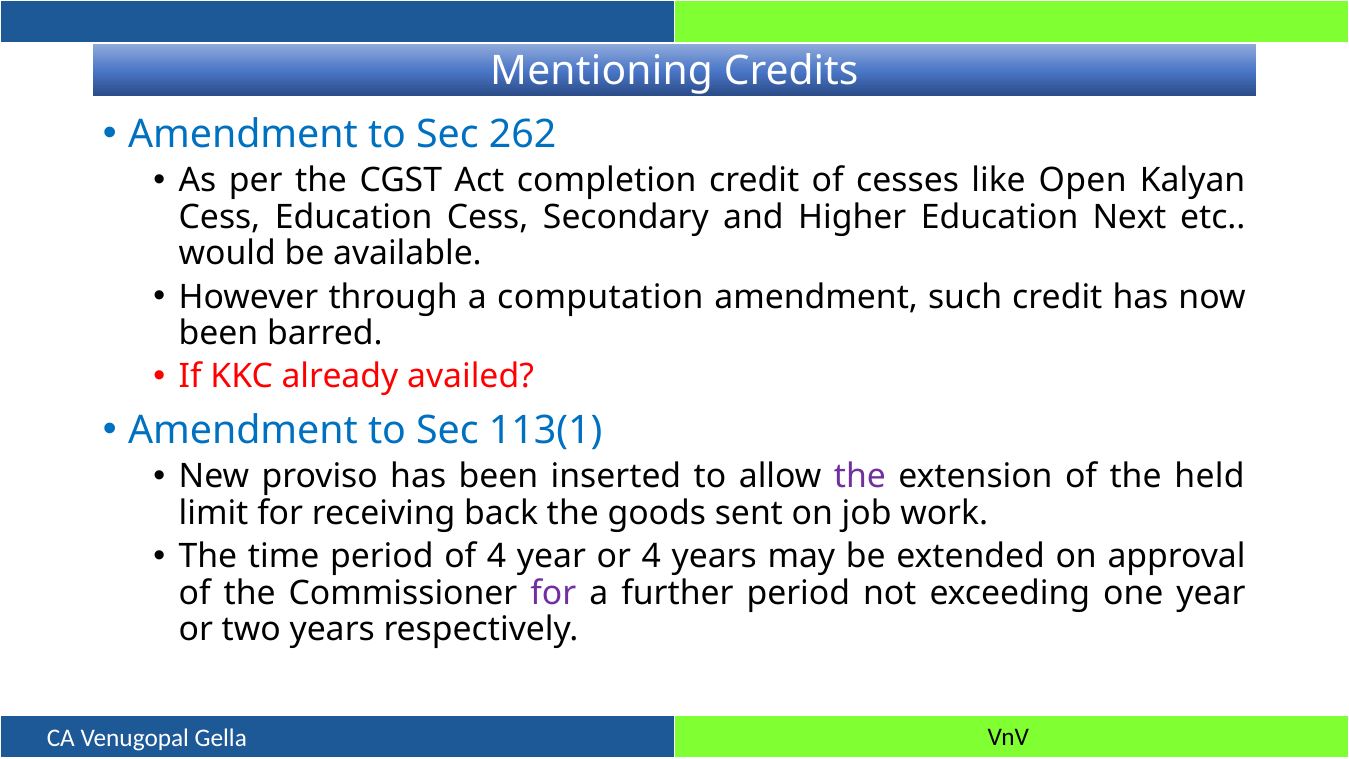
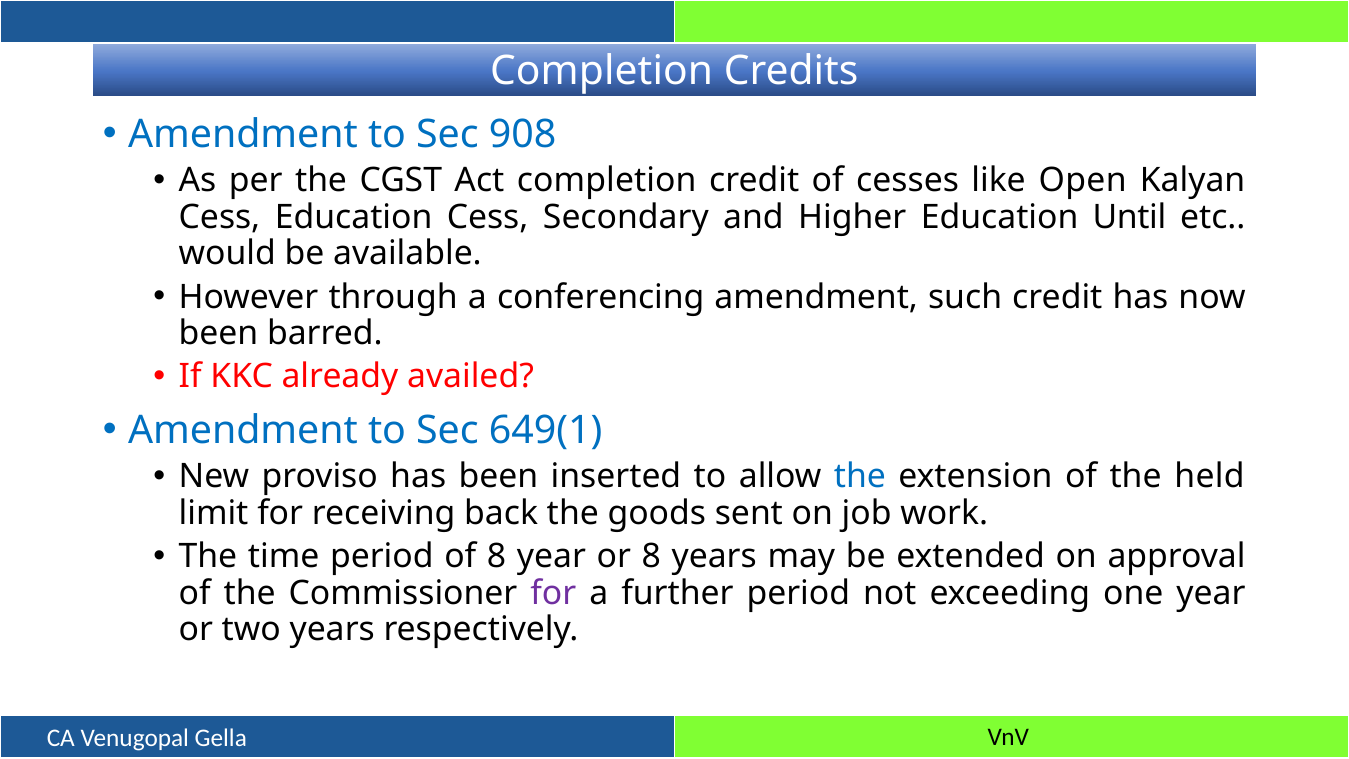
Mentioning: Mentioning -> Completion (602, 71)
262: 262 -> 908 (523, 134)
Next: Next -> Until (1129, 217)
computation: computation -> conferencing (601, 297)
113(1: 113(1 -> 649(1 (546, 430)
the colour: purple -> blue (860, 477)
of 4: 4 -> 8 (497, 556)
or 4: 4 -> 8 (651, 556)
